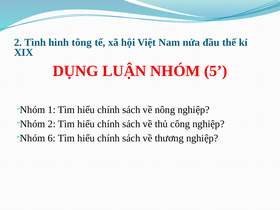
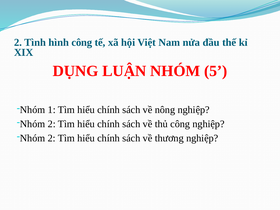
hình tông: tông -> công (82, 42)
6: 6 -> 2 (52, 138)
